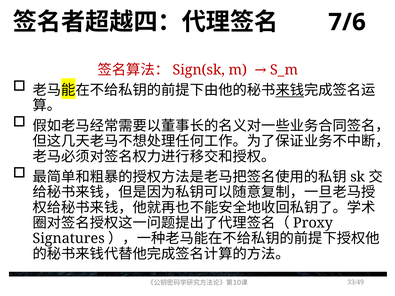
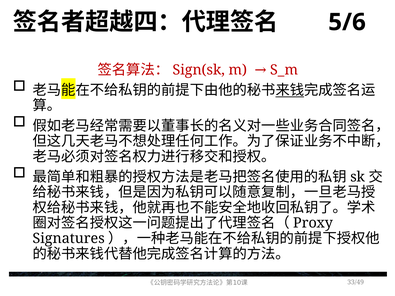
7/6: 7/6 -> 5/6 (347, 22)
